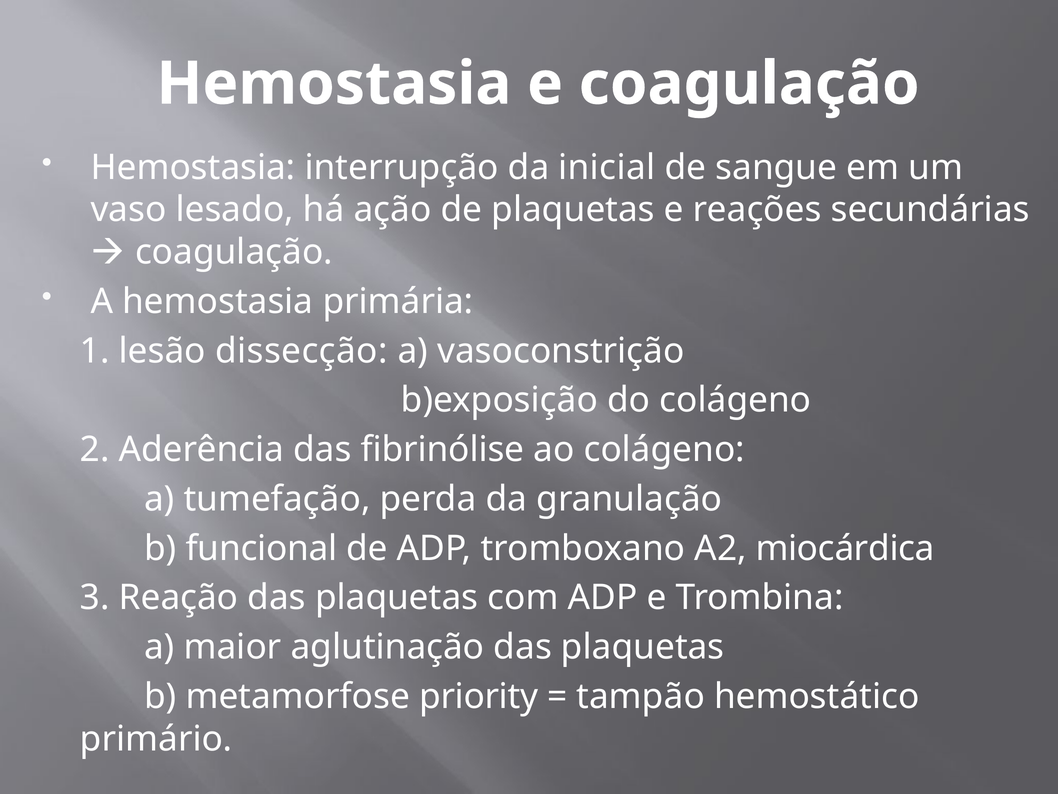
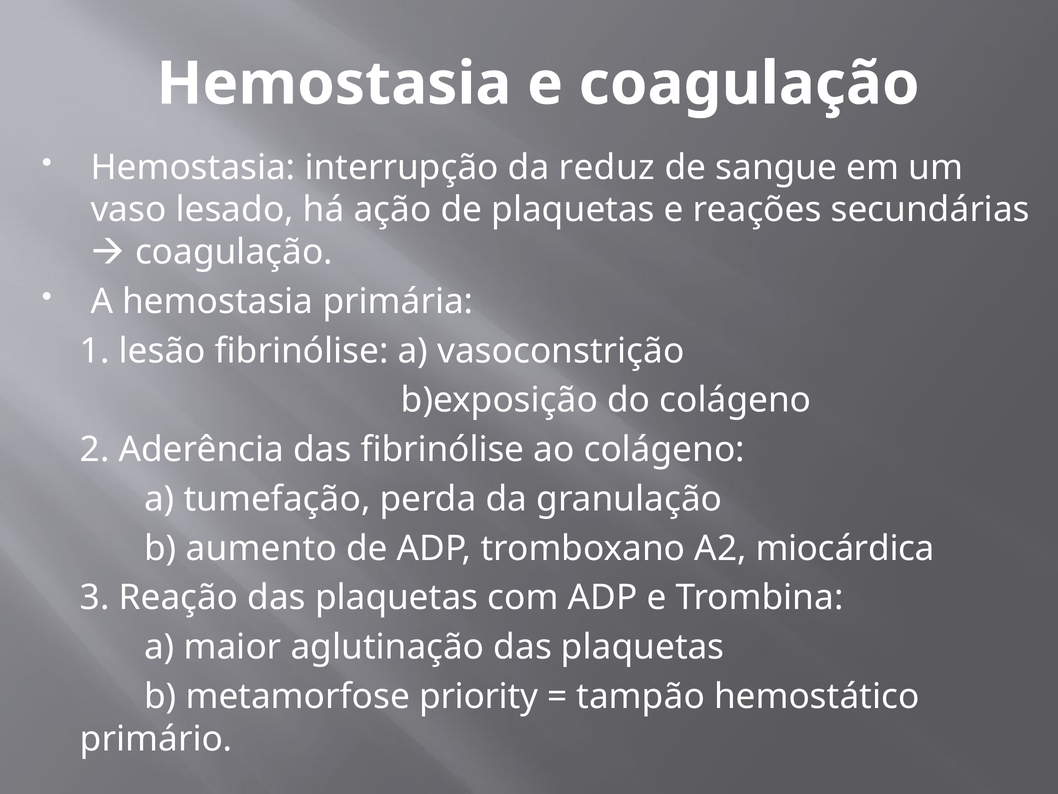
inicial: inicial -> reduz (607, 167)
lesão dissecção: dissecção -> fibrinólise (302, 351)
funcional: funcional -> aumento (261, 548)
